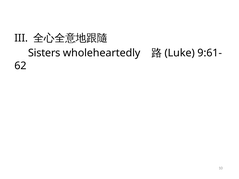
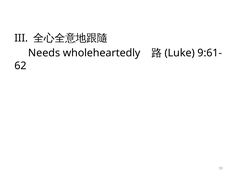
Sisters: Sisters -> Needs (44, 53)
